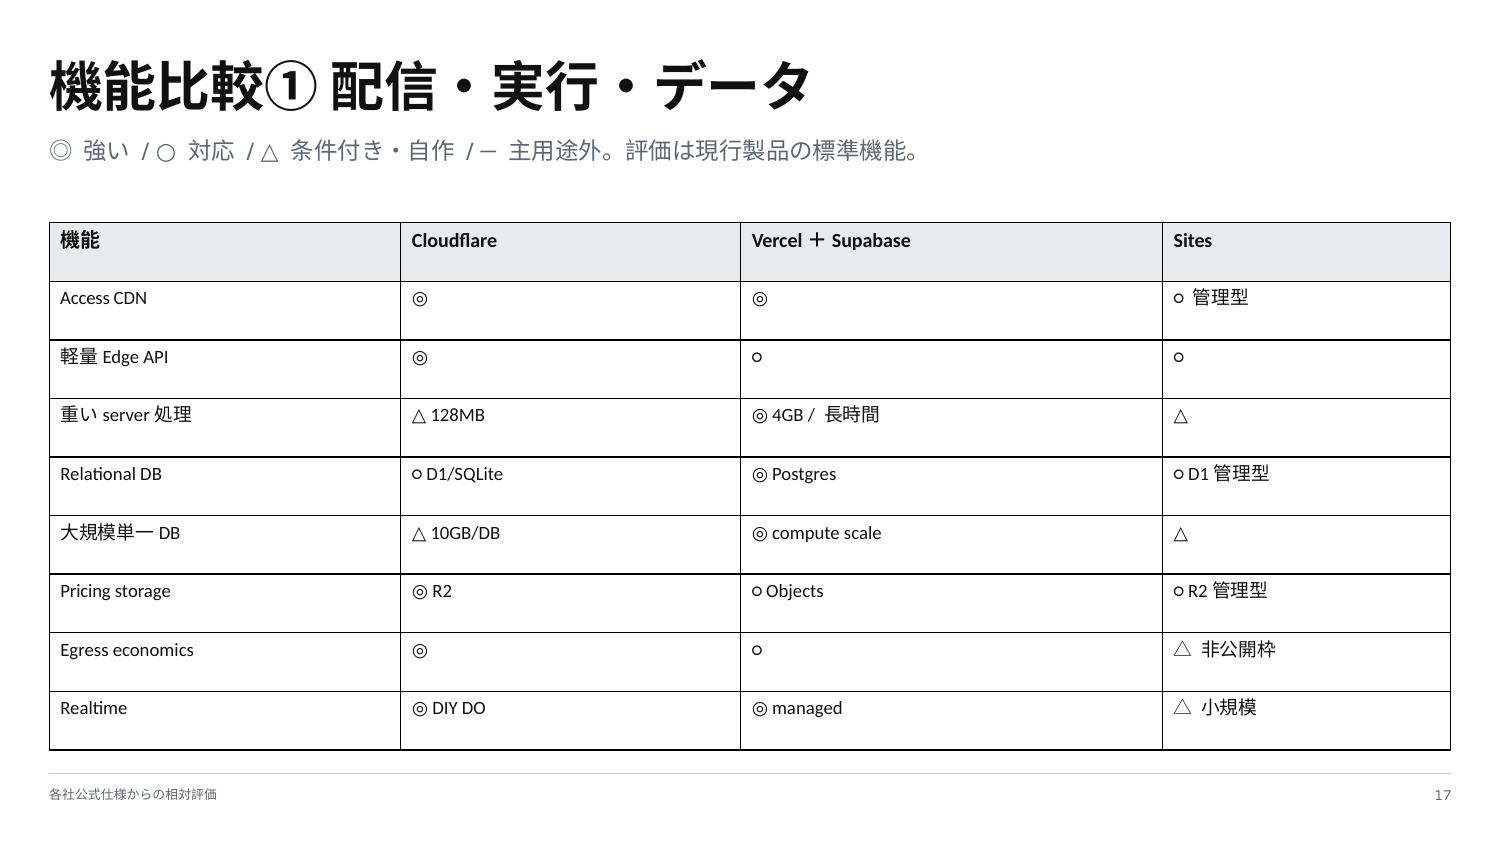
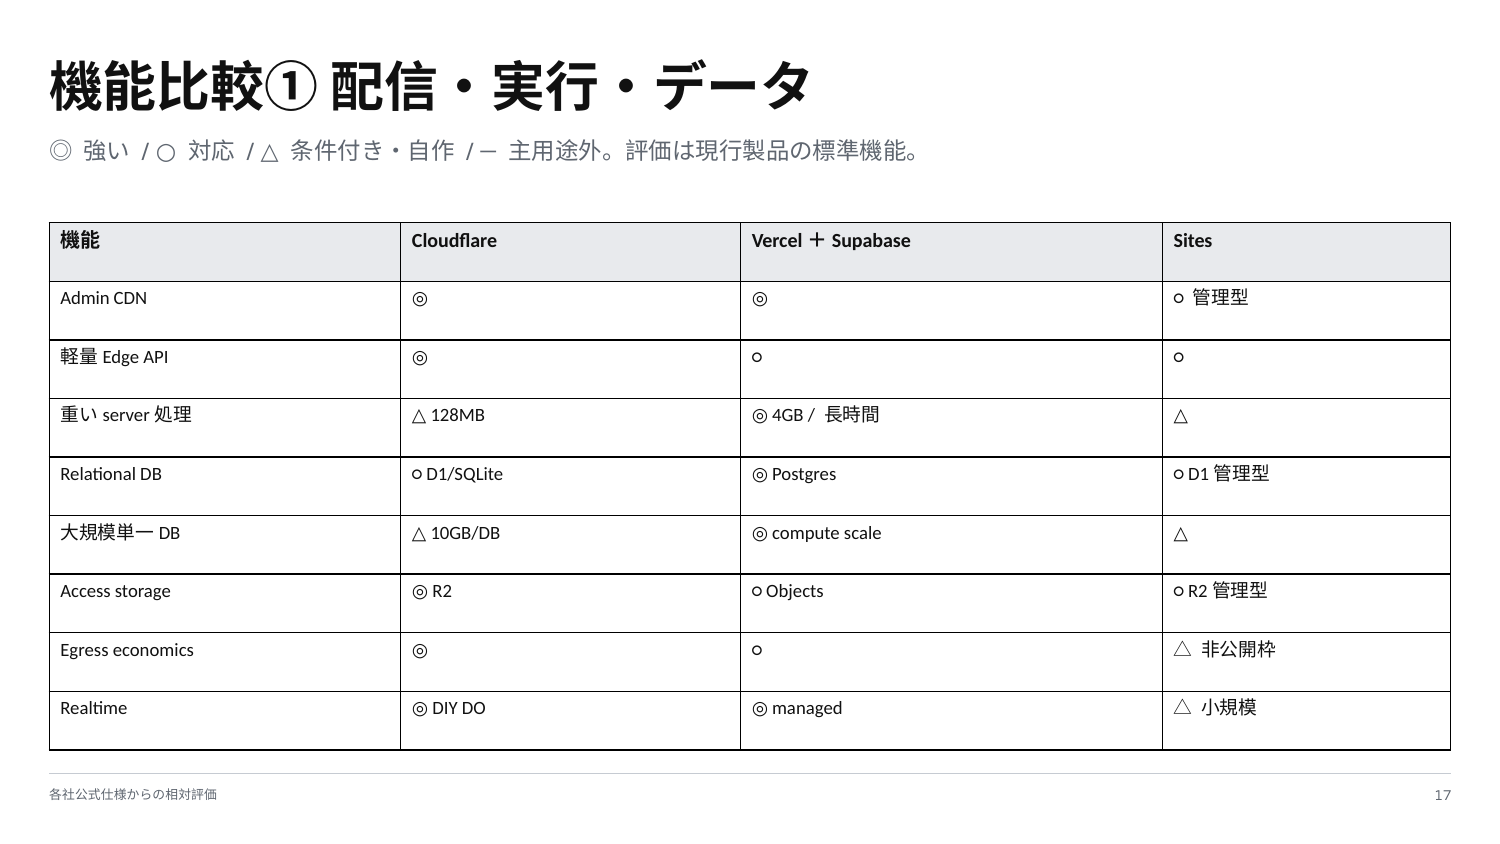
Access: Access -> Admin (85, 298)
Pricing: Pricing -> Access (86, 591)
